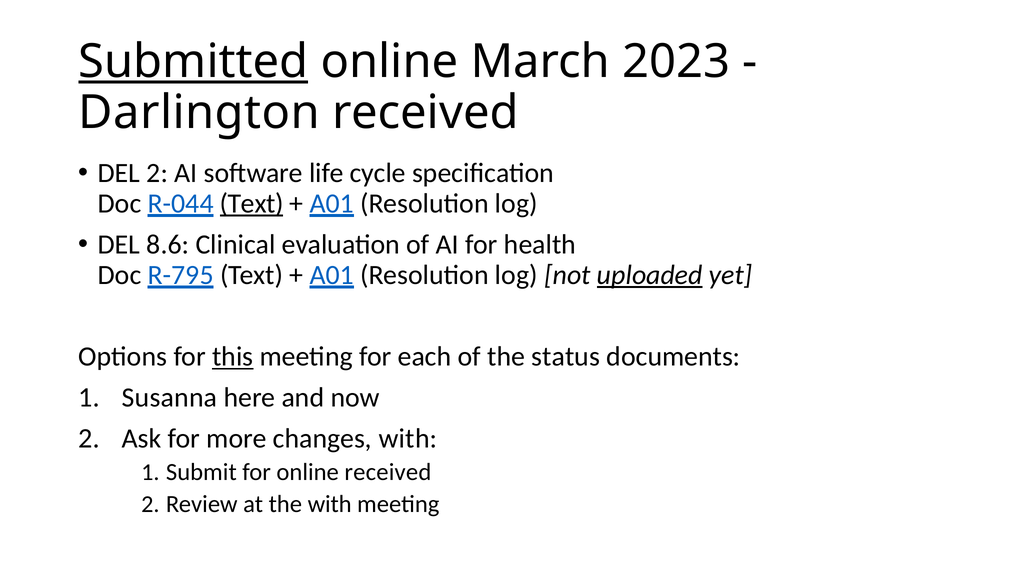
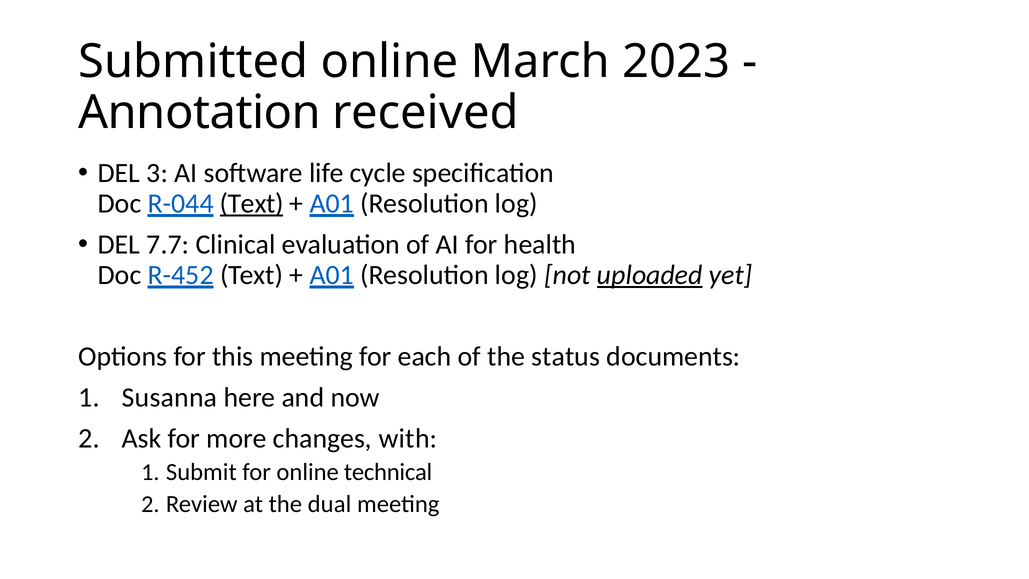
Submitted underline: present -> none (193, 62)
Darlington: Darlington -> Annotation (200, 113)
DEL 2: 2 -> 3 (157, 173)
8.6: 8.6 -> 7.7 (168, 244)
R-795: R-795 -> R-452 (181, 275)
this underline: present -> none (233, 357)
online received: received -> technical (388, 472)
the with: with -> dual (330, 504)
